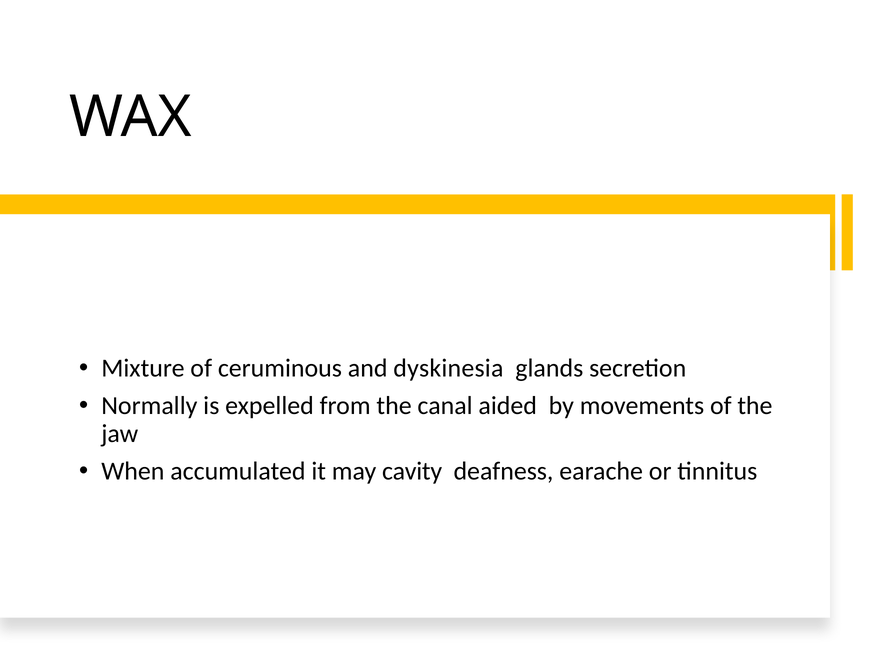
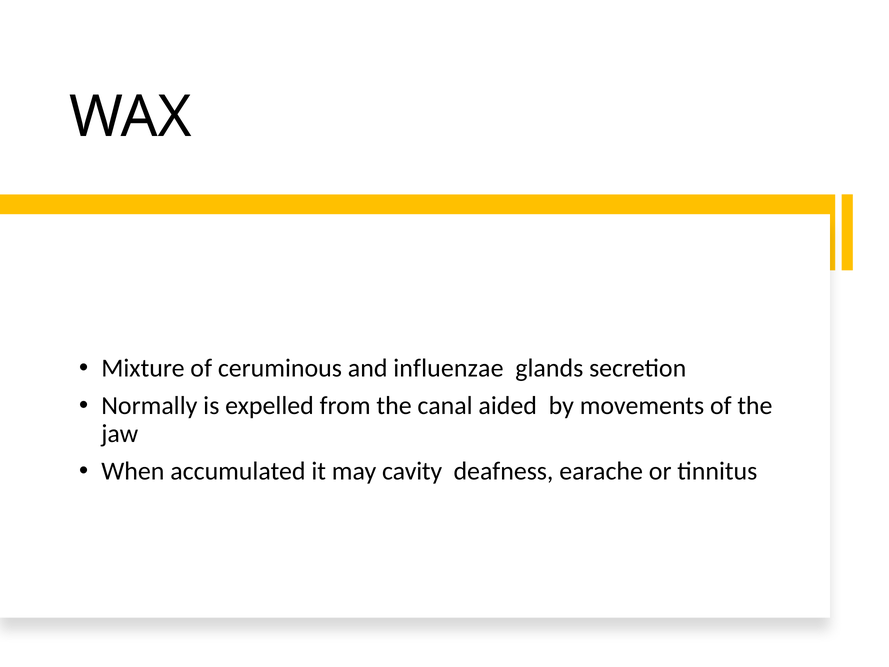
dyskinesia: dyskinesia -> influenzae (448, 368)
